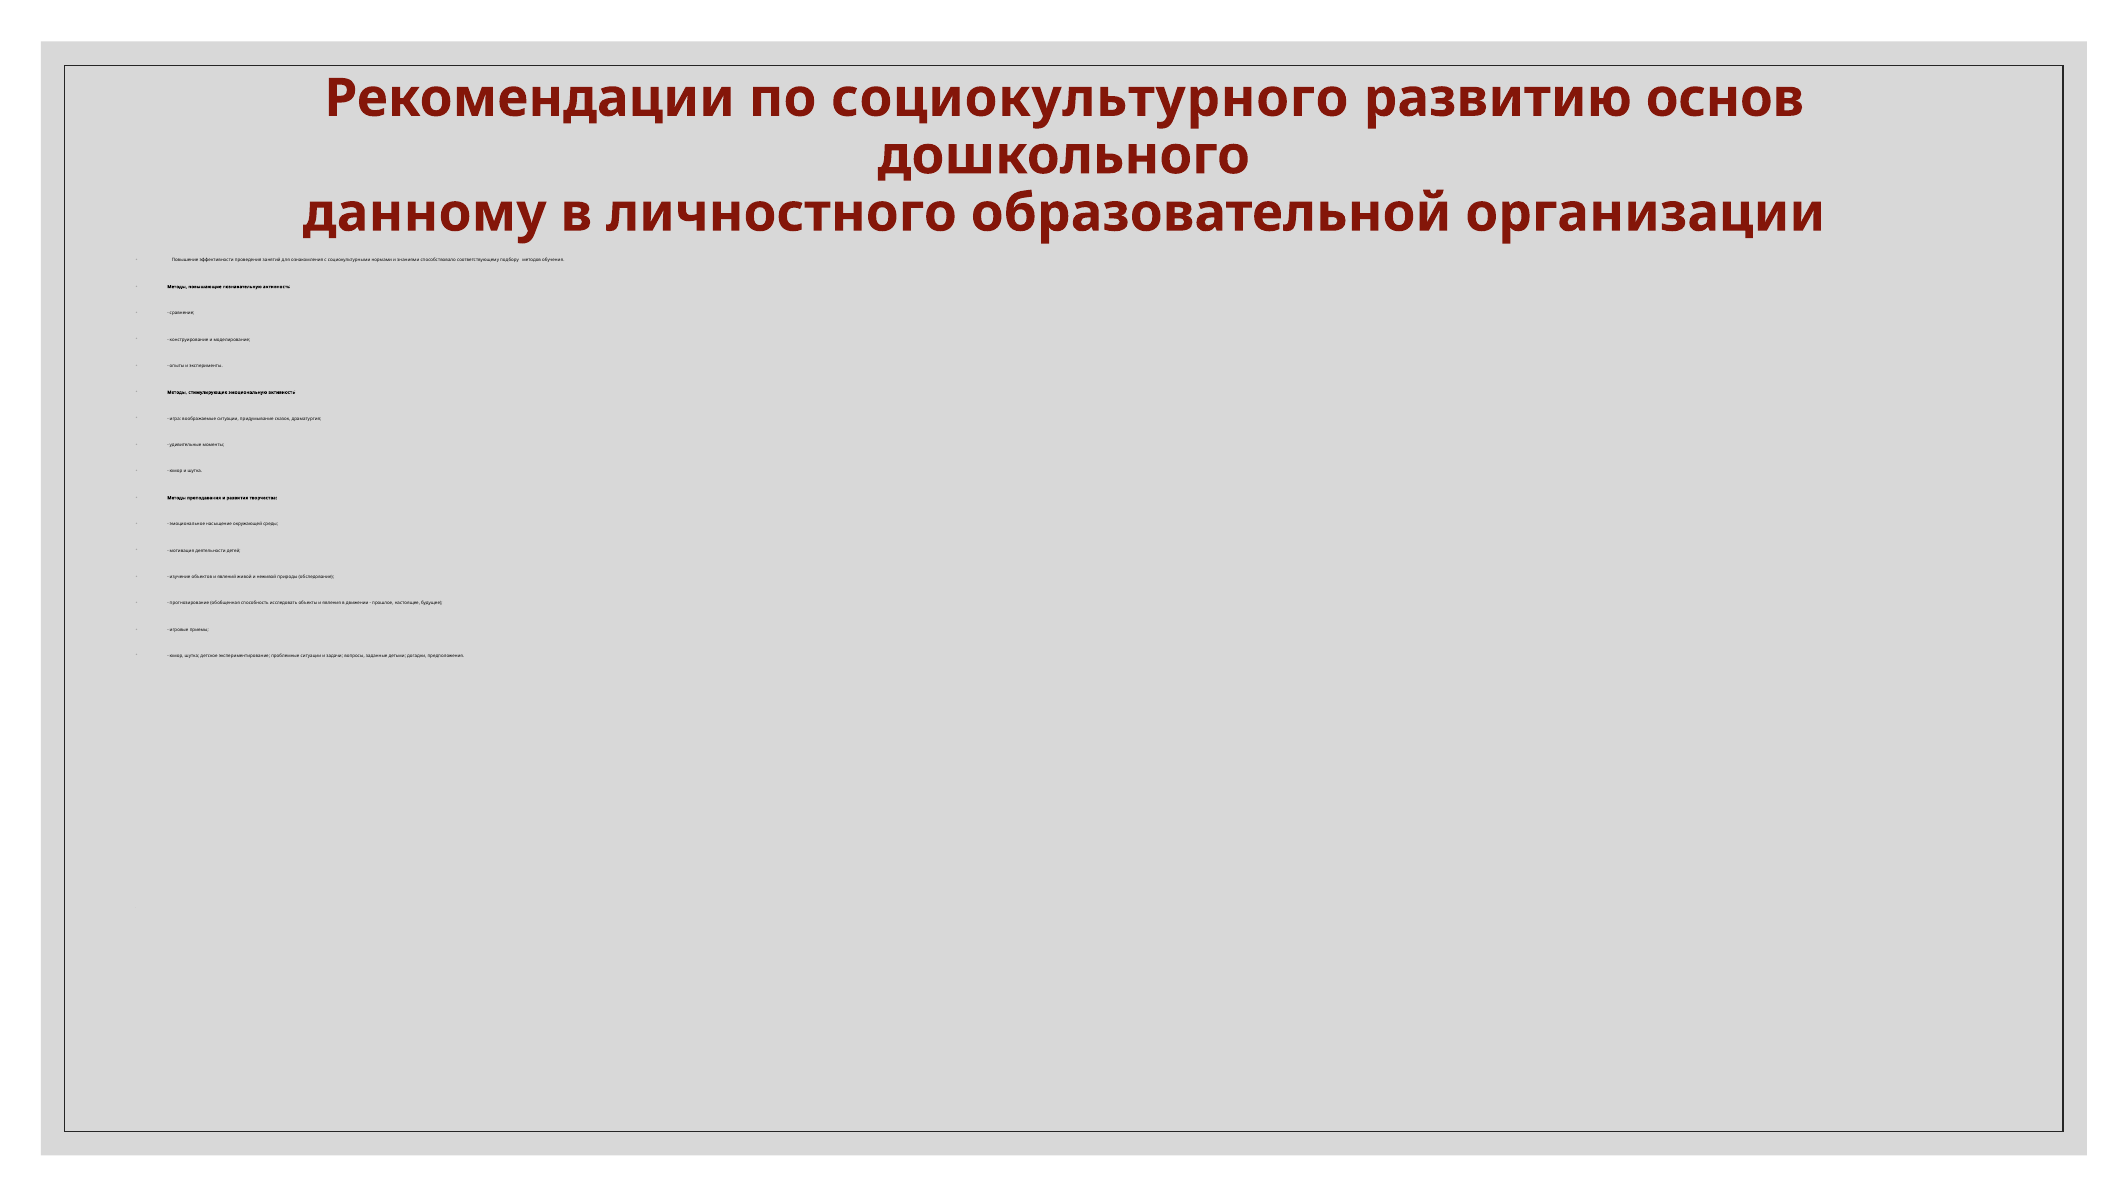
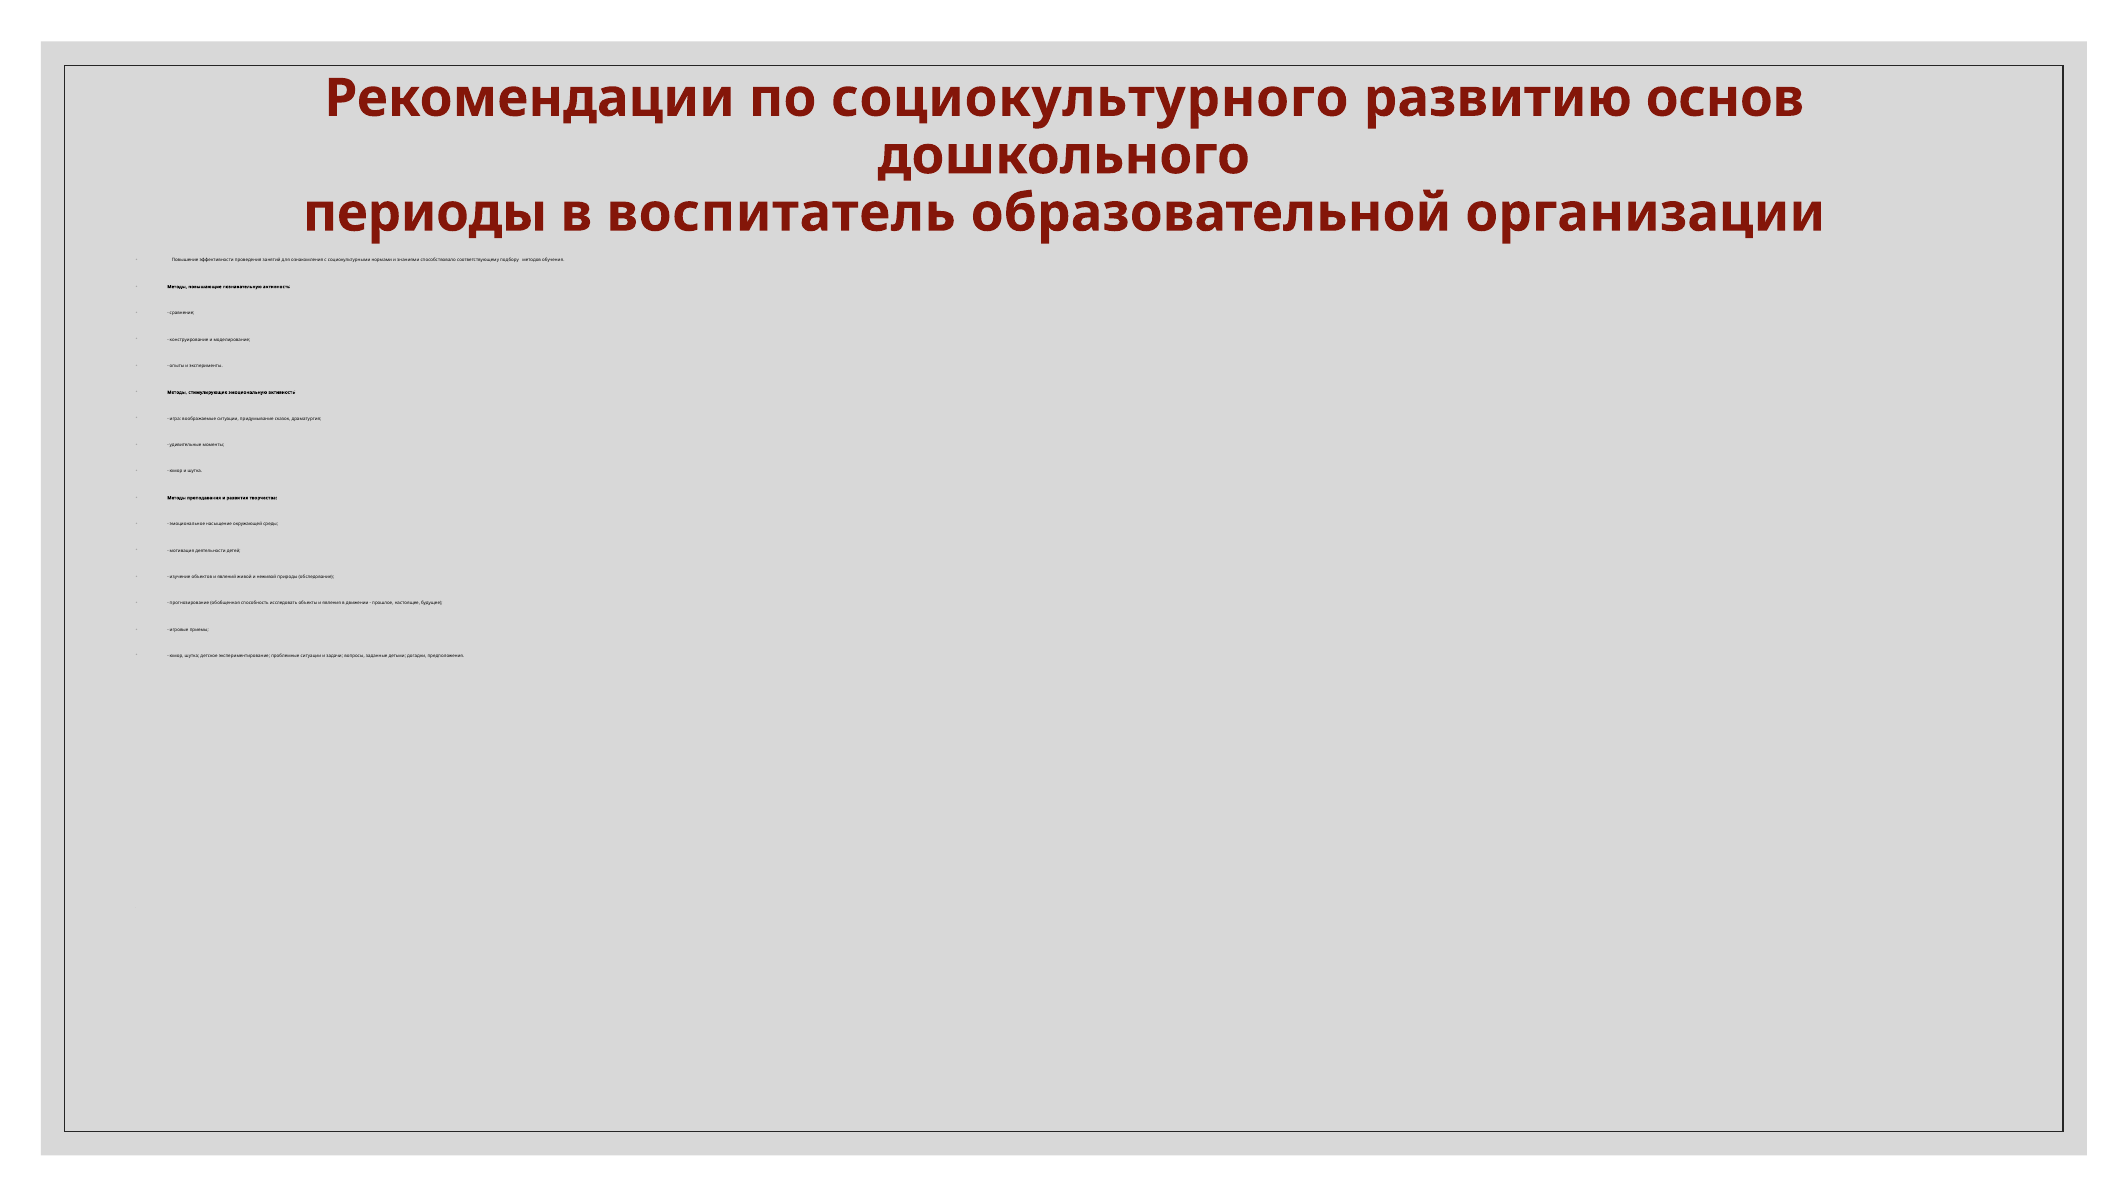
данному: данному -> периоды (425, 213)
личностного: личностного -> воспитатель (781, 213)
